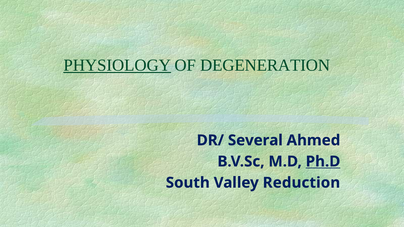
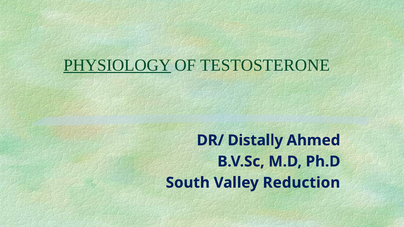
DEGENERATION: DEGENERATION -> TESTOSTERONE (265, 65)
Several: Several -> Distally (255, 140)
Ph.D underline: present -> none (323, 162)
